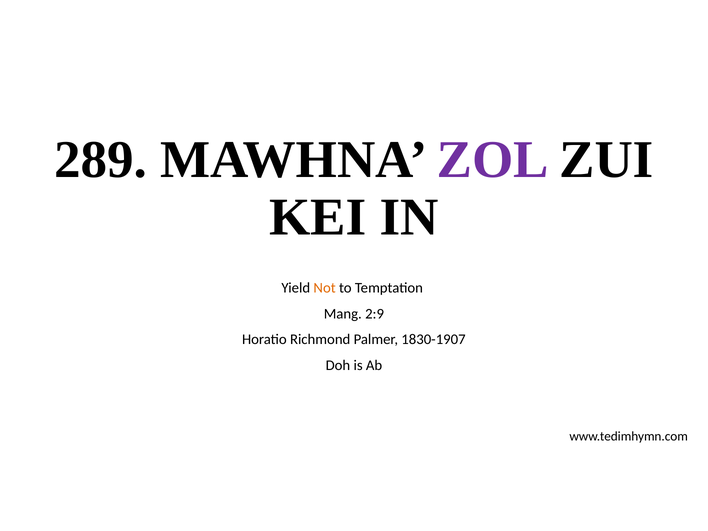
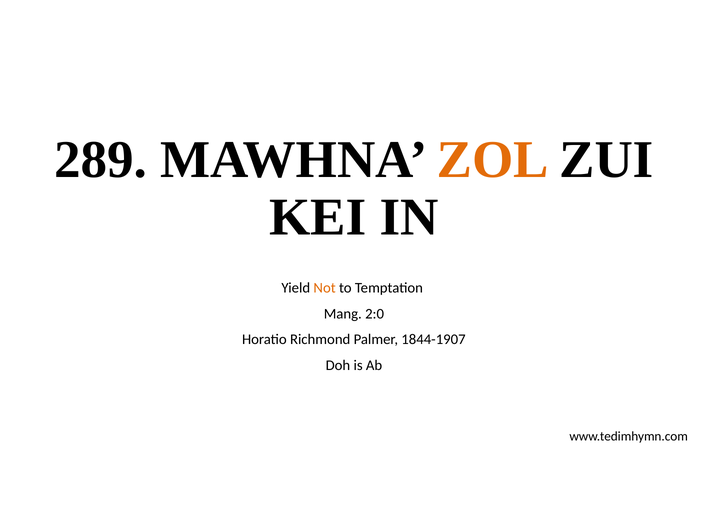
ZOL colour: purple -> orange (493, 160)
2:9: 2:9 -> 2:0 (375, 314)
1830-1907: 1830-1907 -> 1844-1907 (433, 340)
